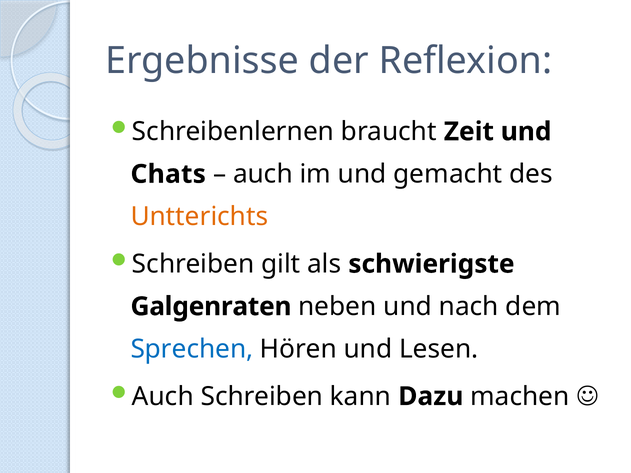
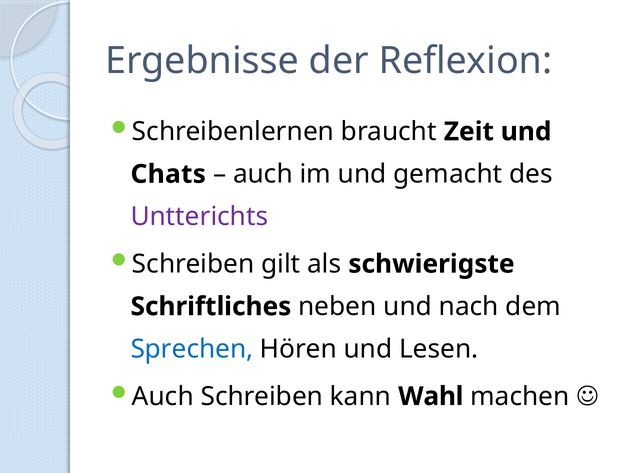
Untterichts colour: orange -> purple (199, 217)
Galgenraten: Galgenraten -> Schriftliches (211, 307)
Dazu: Dazu -> Wahl (431, 397)
